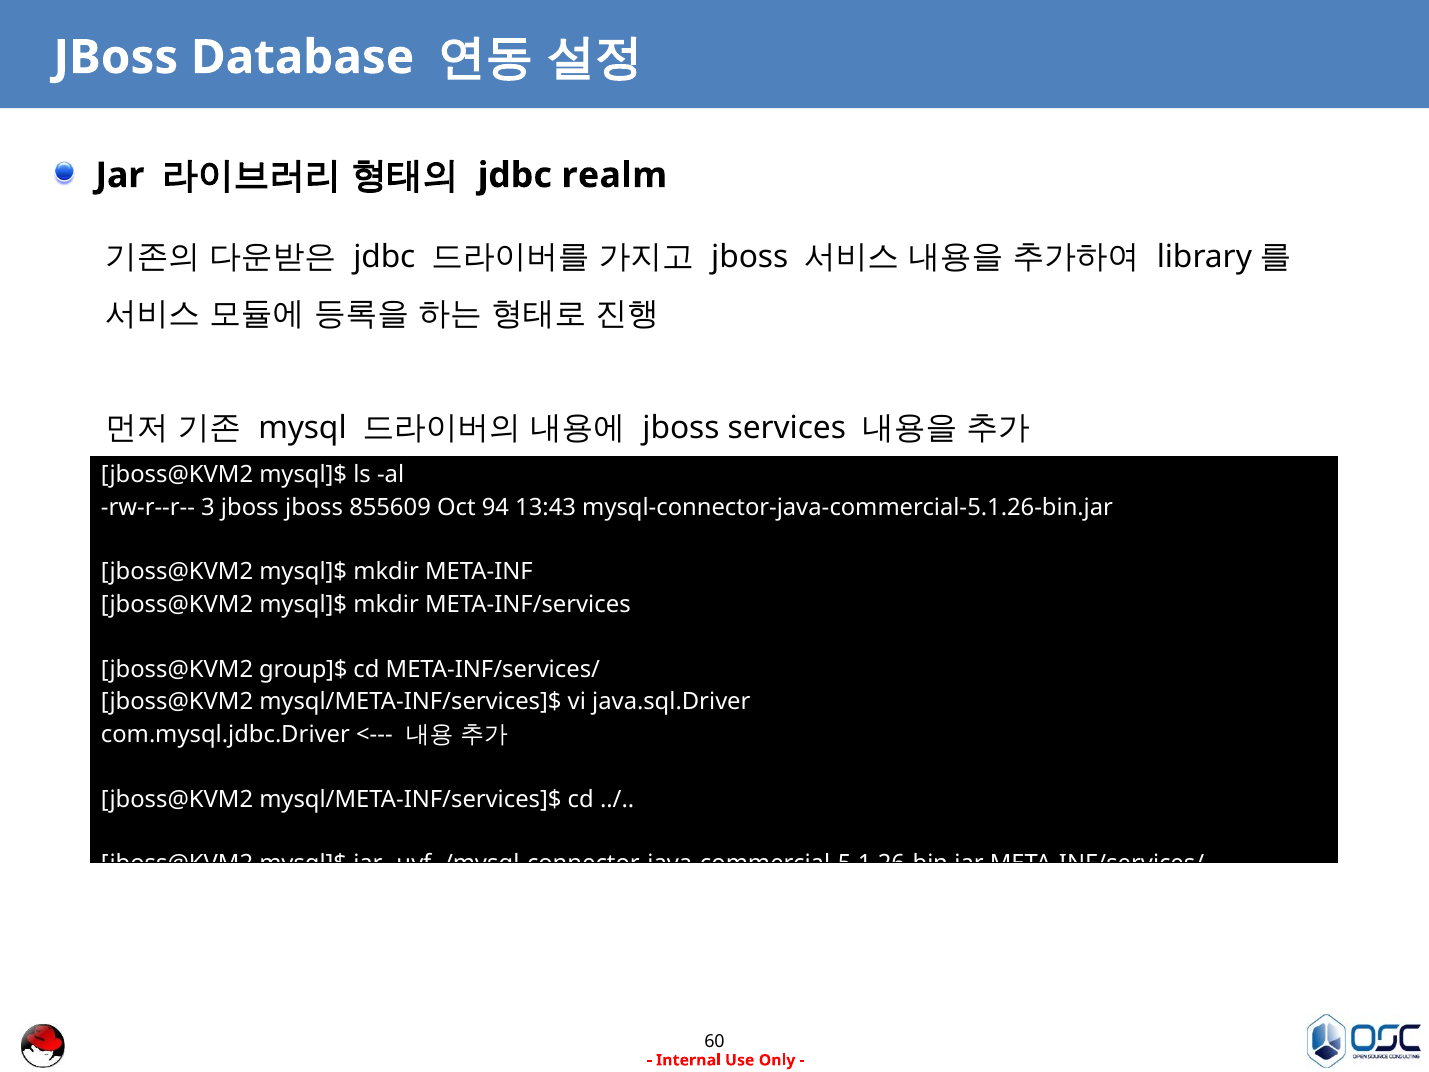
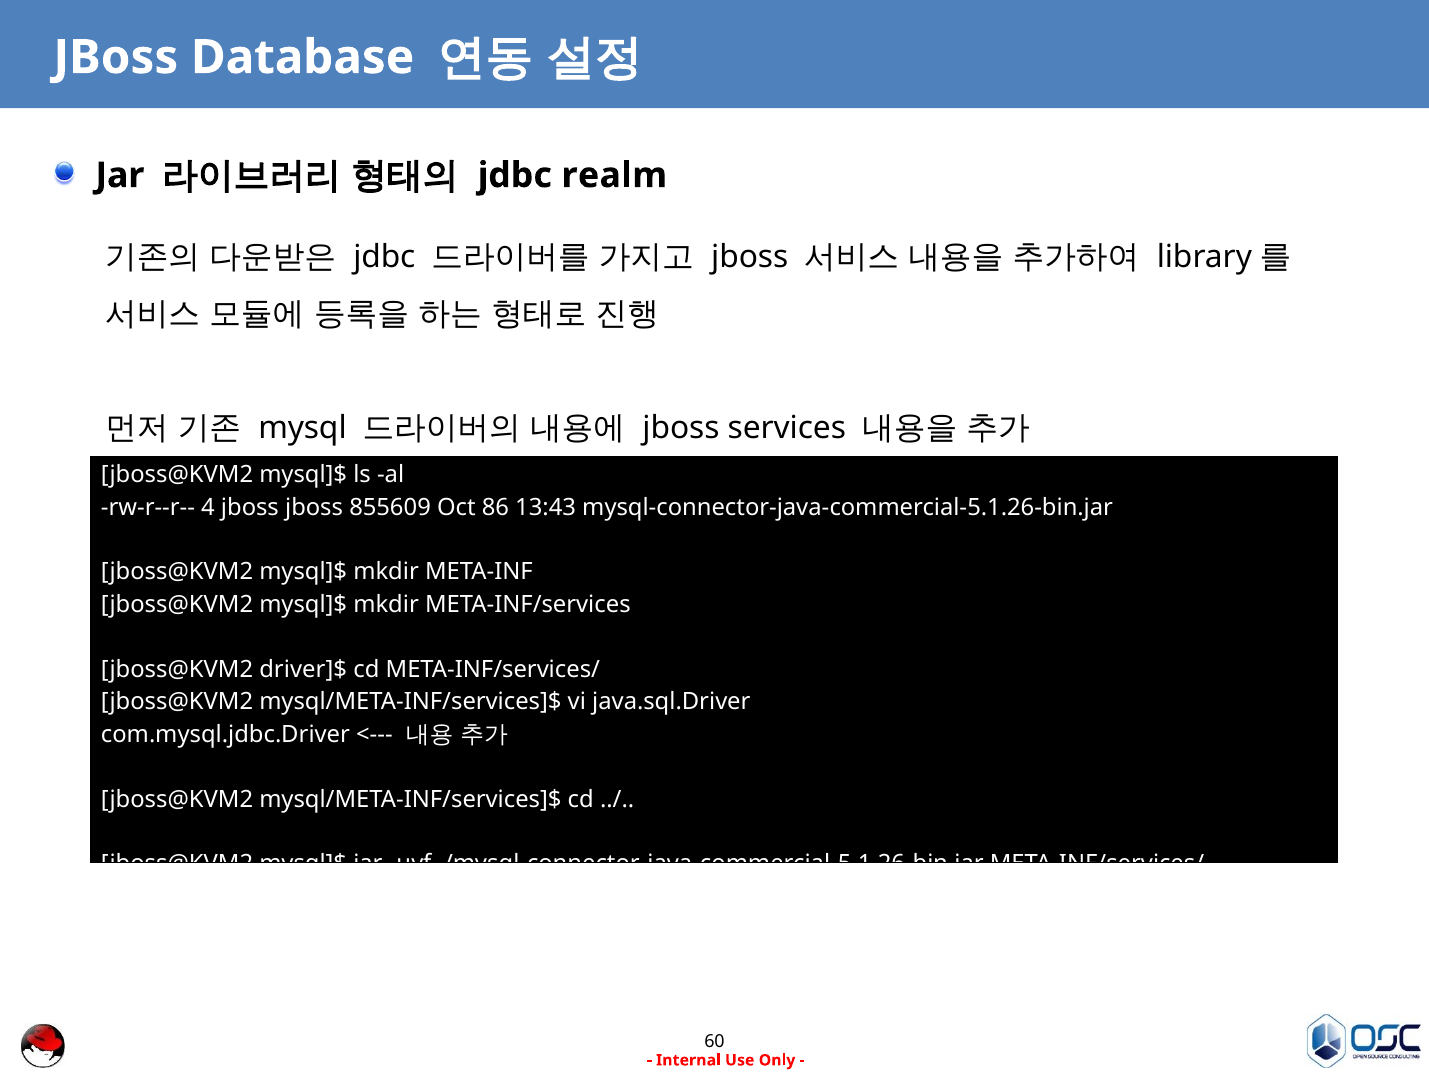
3: 3 -> 4 (208, 507)
94: 94 -> 86 (495, 507)
group]$: group]$ -> driver]$ (303, 669)
